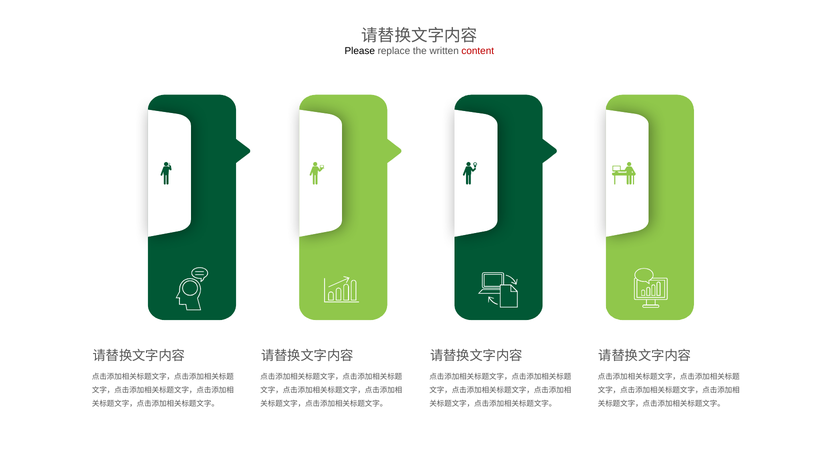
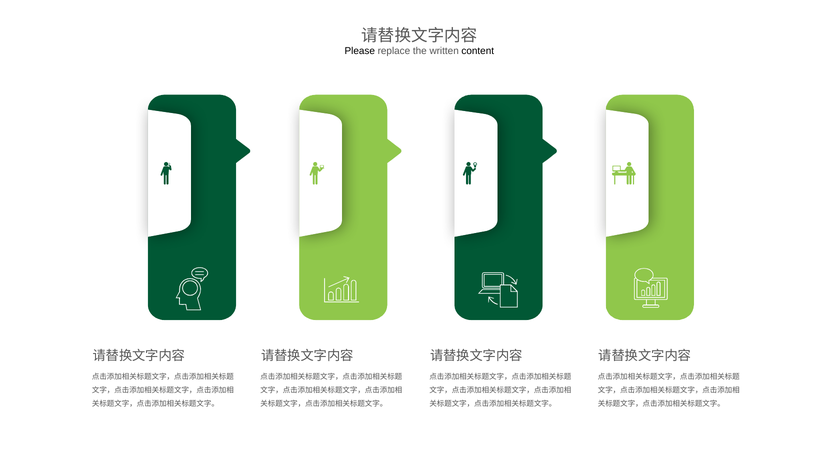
content colour: red -> black (478, 51)
